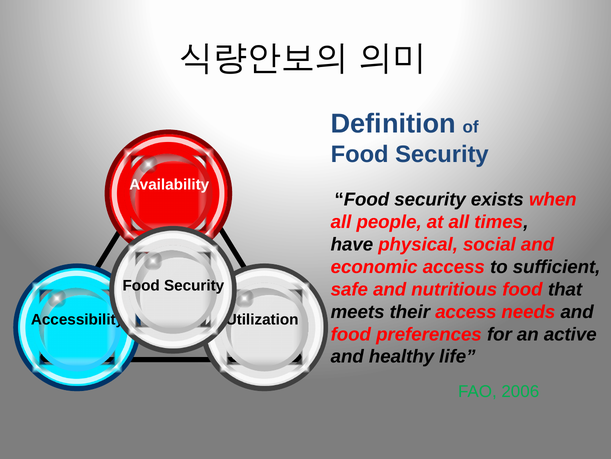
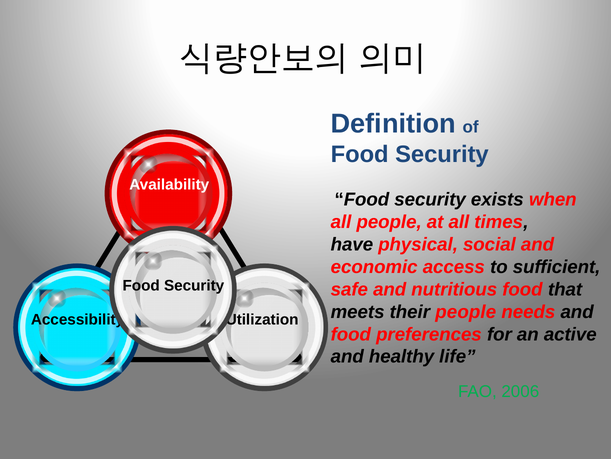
their access: access -> people (466, 311)
